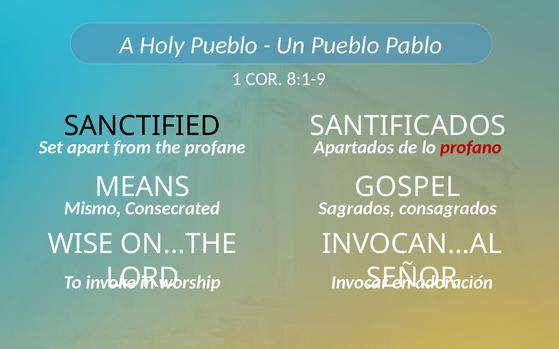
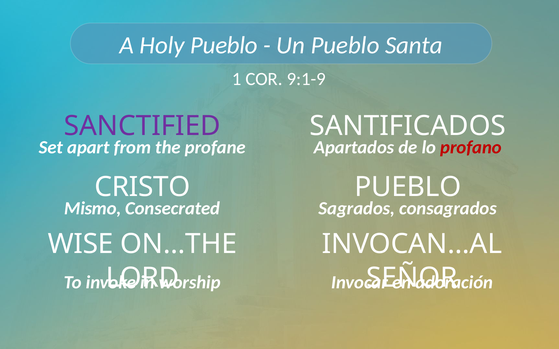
Pablo: Pablo -> Santa (414, 45)
8:1-9: 8:1-9 -> 9:1-9 (306, 79)
SANCTIFIED colour: black -> purple (142, 126)
MEANS: MEANS -> CRISTO (142, 187)
GOSPEL: GOSPEL -> PUEBLO (408, 187)
